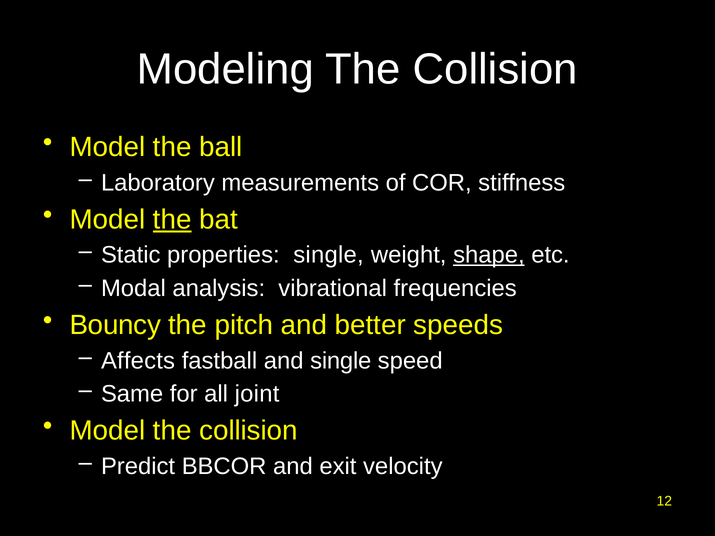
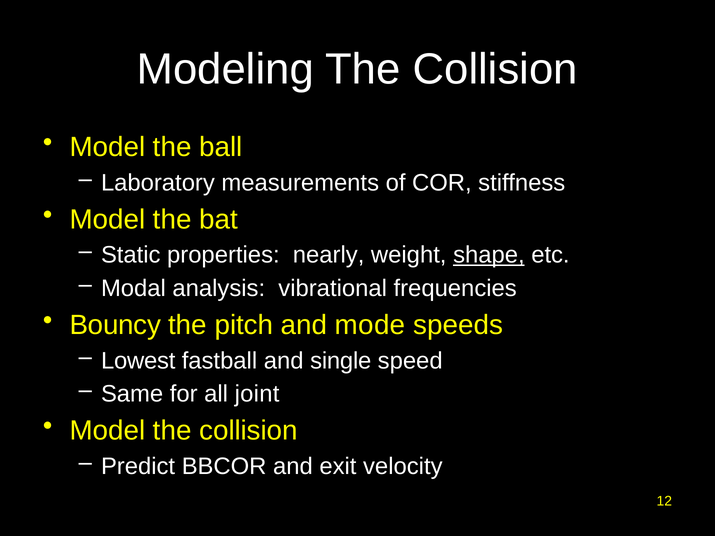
the underline: present -> none (172, 220)
properties single: single -> nearly (329, 255)
better: better -> mode (370, 325)
Affects: Affects -> Lowest (138, 361)
